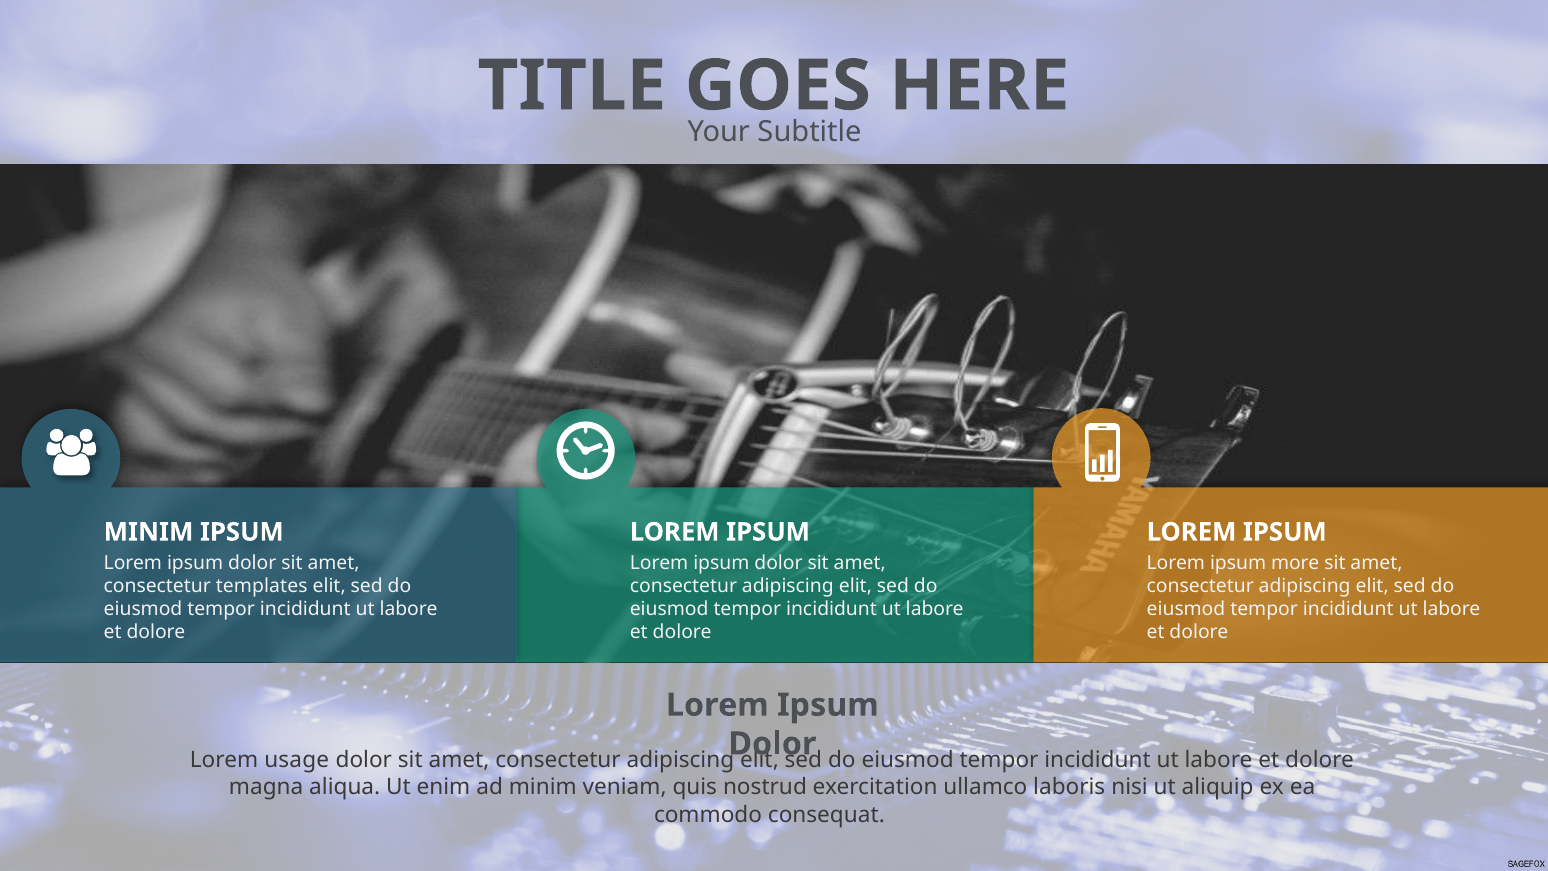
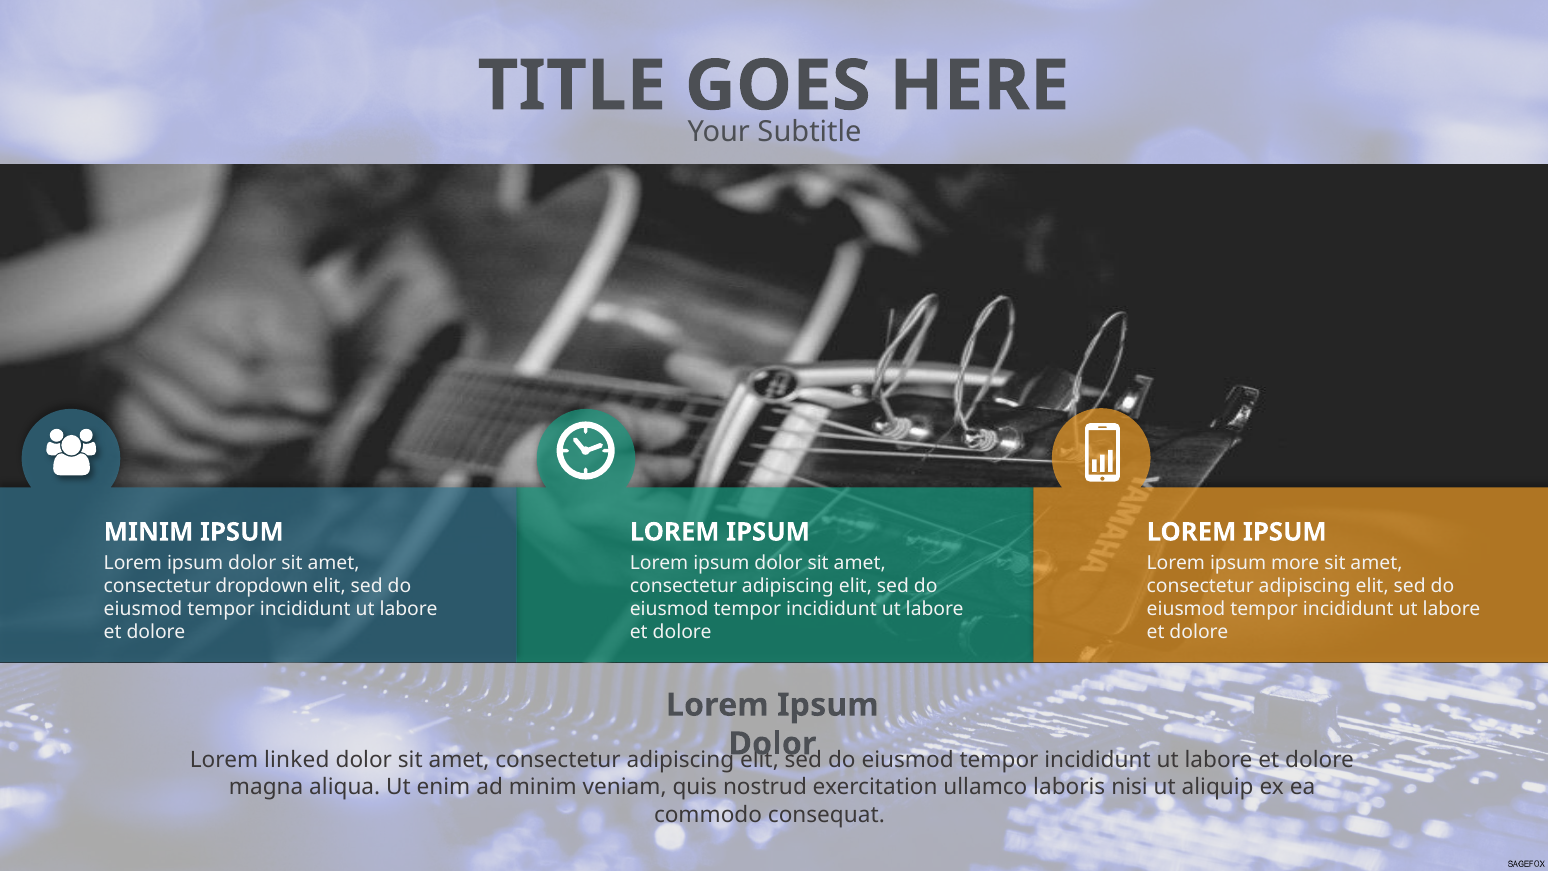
templates: templates -> dropdown (262, 586)
usage: usage -> linked (297, 760)
